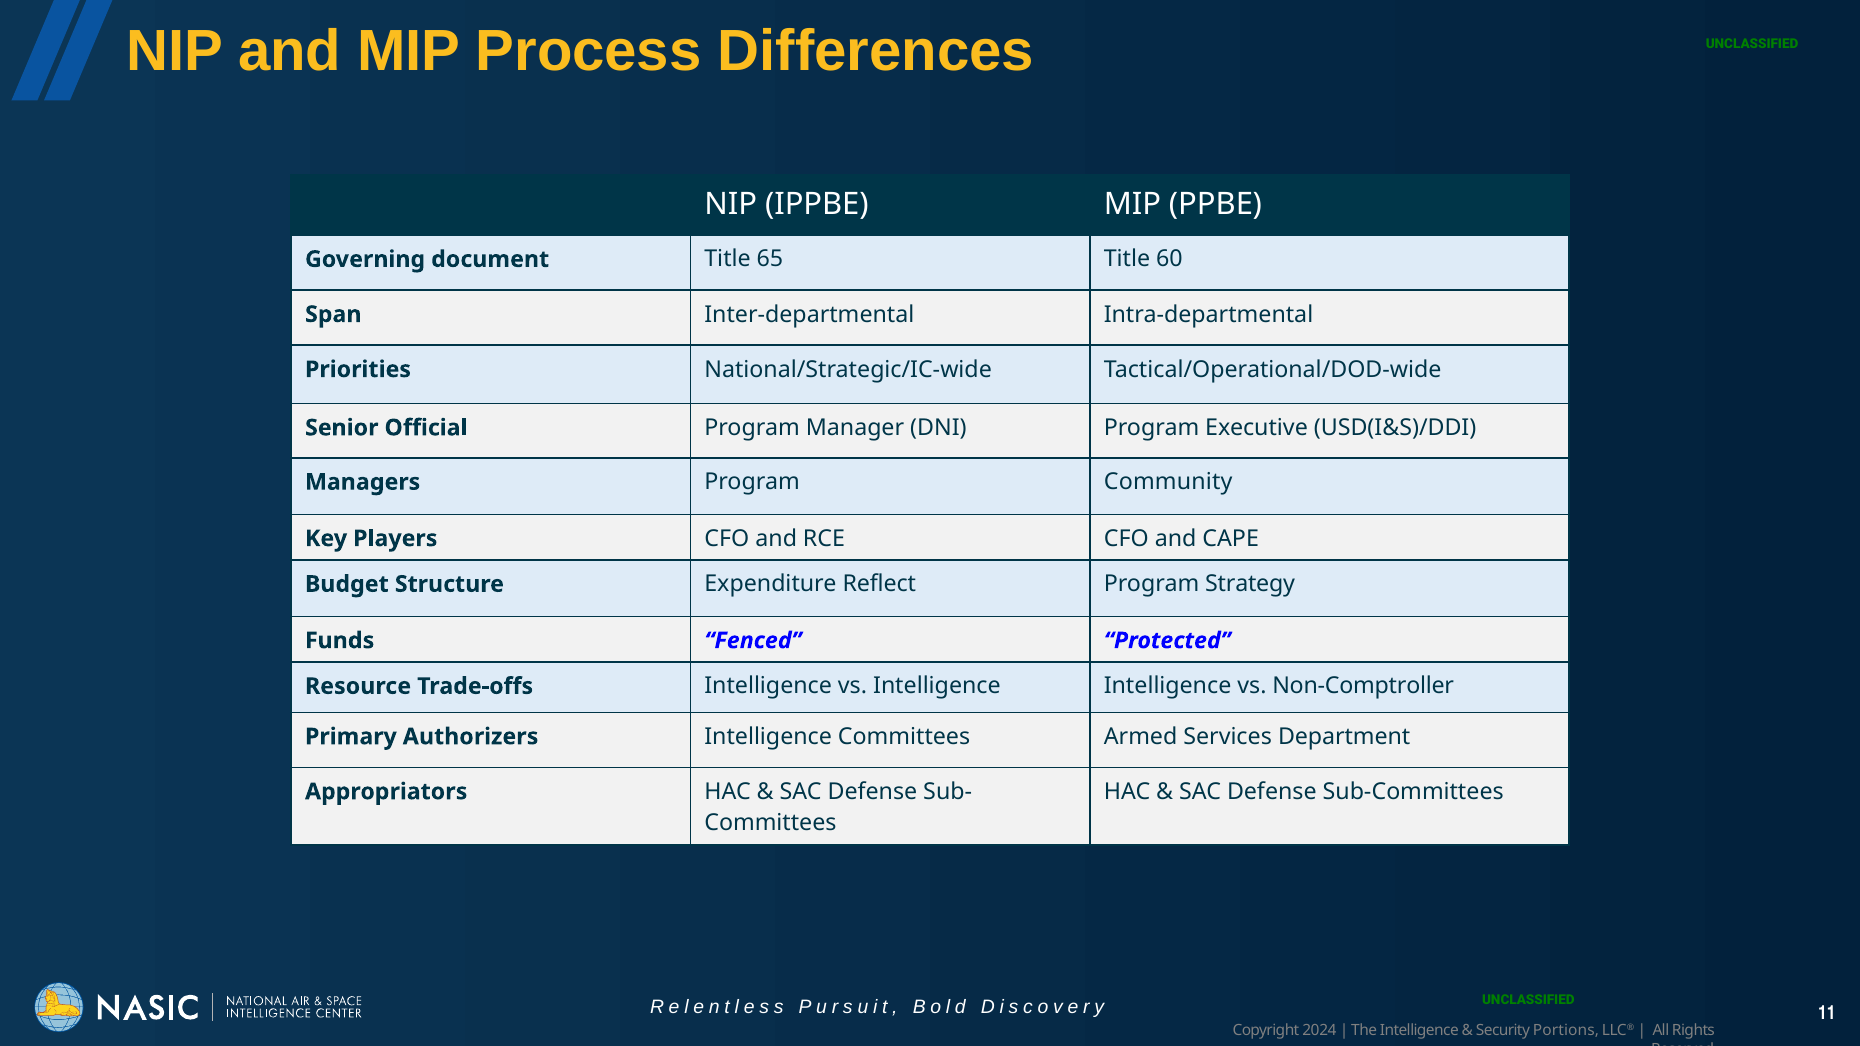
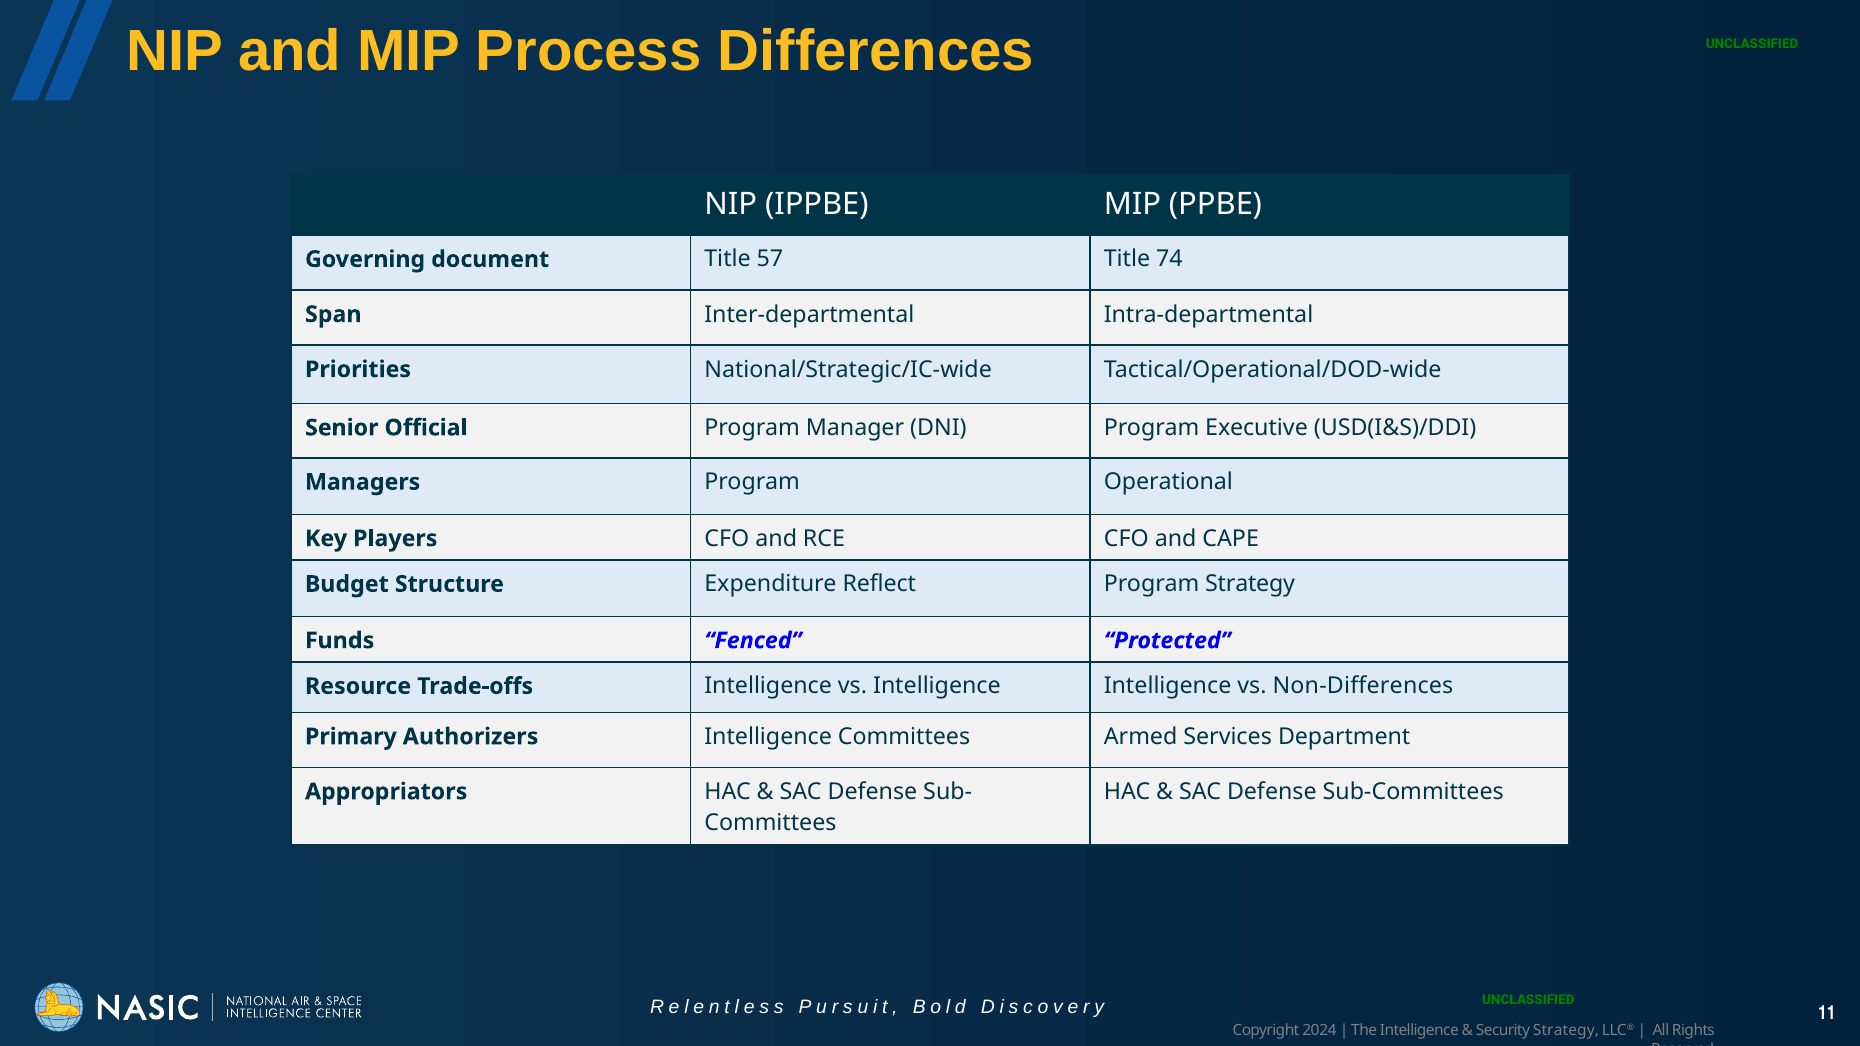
65: 65 -> 57 (770, 259)
60: 60 -> 74 (1169, 259)
Community: Community -> Operational (1168, 482)
Non-Comptroller: Non-Comptroller -> Non-Differences (1363, 686)
Security Portions: Portions -> Strategy (1566, 1031)
